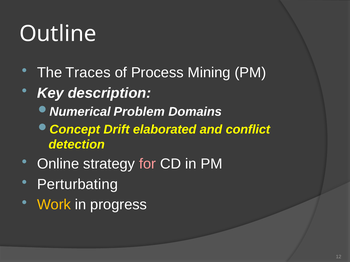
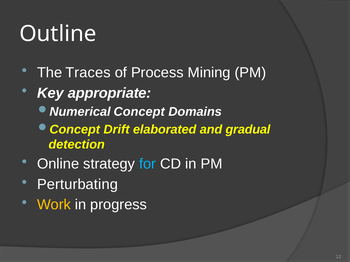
description: description -> appropriate (110, 93)
Problem: Problem -> Concept (139, 112)
conflict: conflict -> gradual (248, 130)
for colour: pink -> light blue (148, 164)
